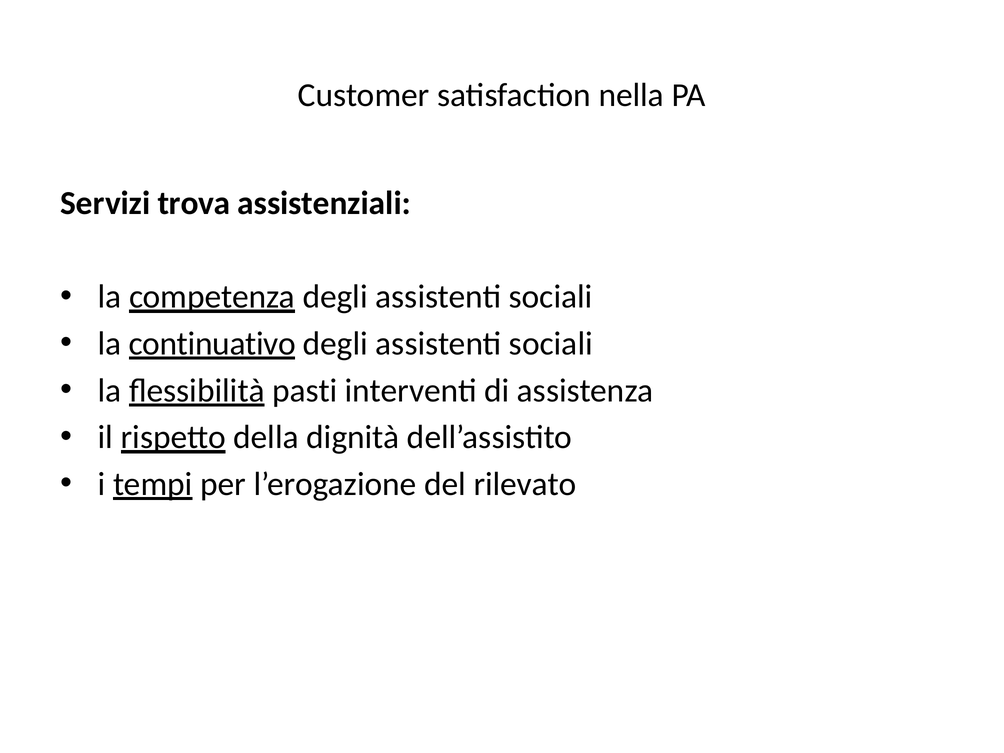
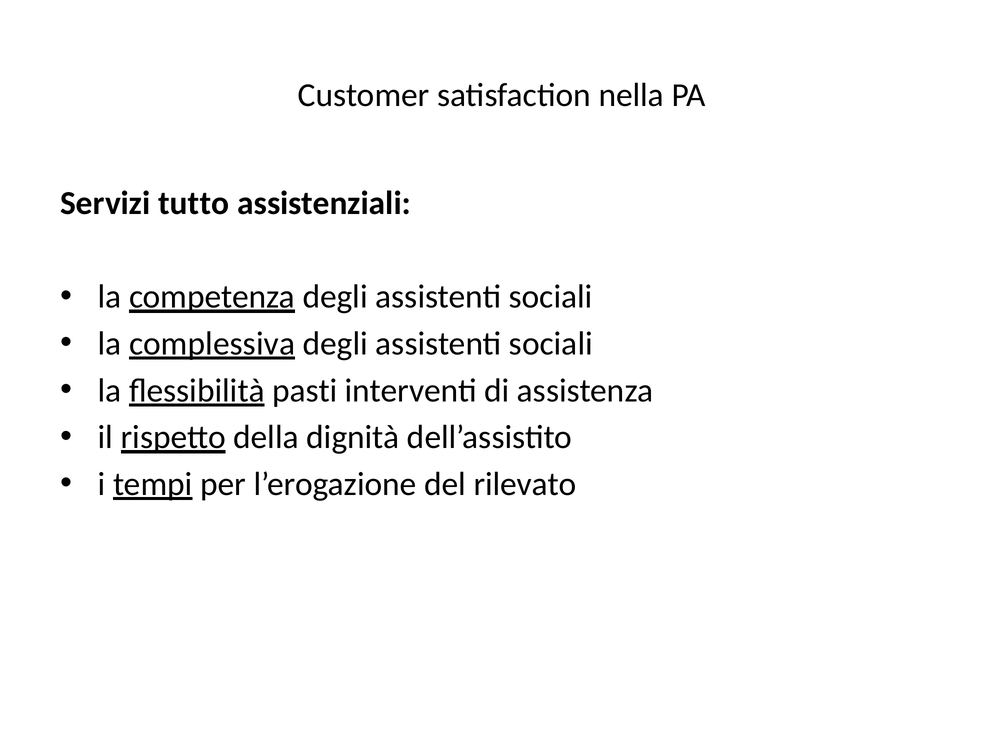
trova: trova -> tutto (194, 203)
continuativo: continuativo -> complessiva (212, 344)
